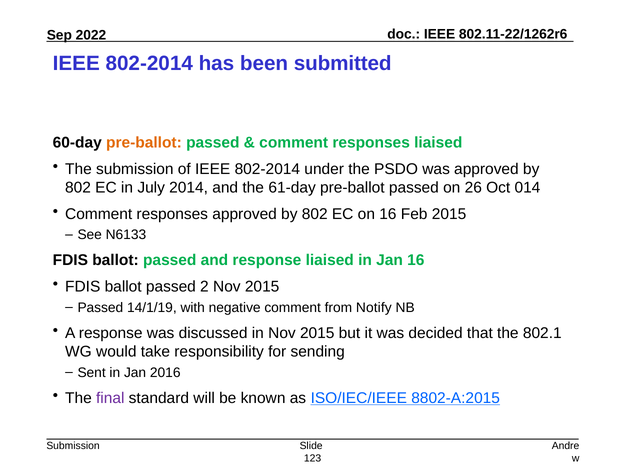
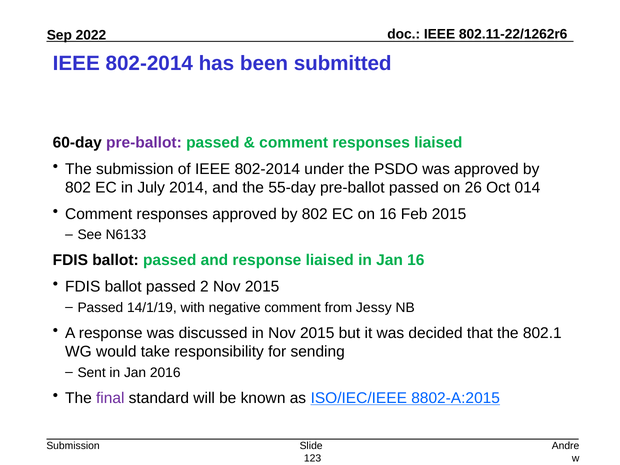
pre-ballot colour: orange -> purple (144, 143)
61-day: 61-day -> 55-day (292, 188)
Notify: Notify -> Jessy (374, 308)
